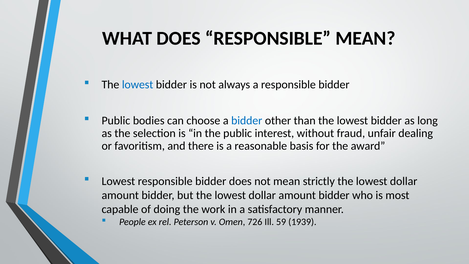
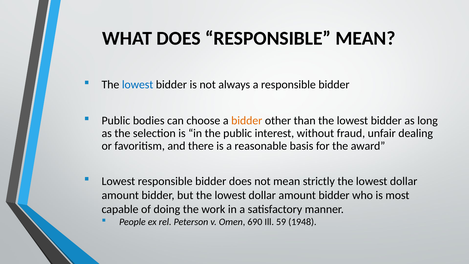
bidder colour: blue -> orange (247, 121)
726: 726 -> 690 (255, 222)
1939: 1939 -> 1948 (302, 222)
